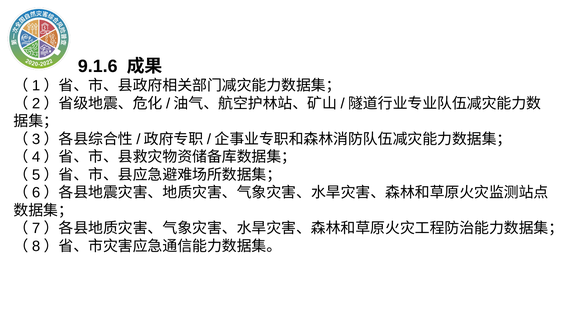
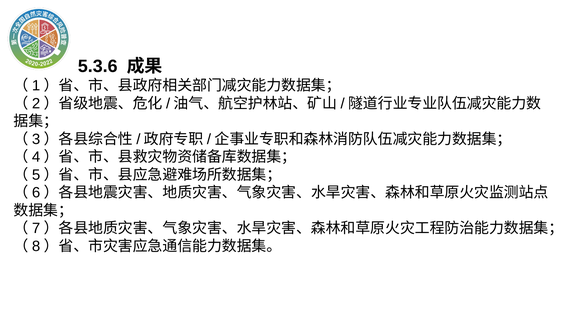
9.1.6: 9.1.6 -> 5.3.6 (98, 66)
